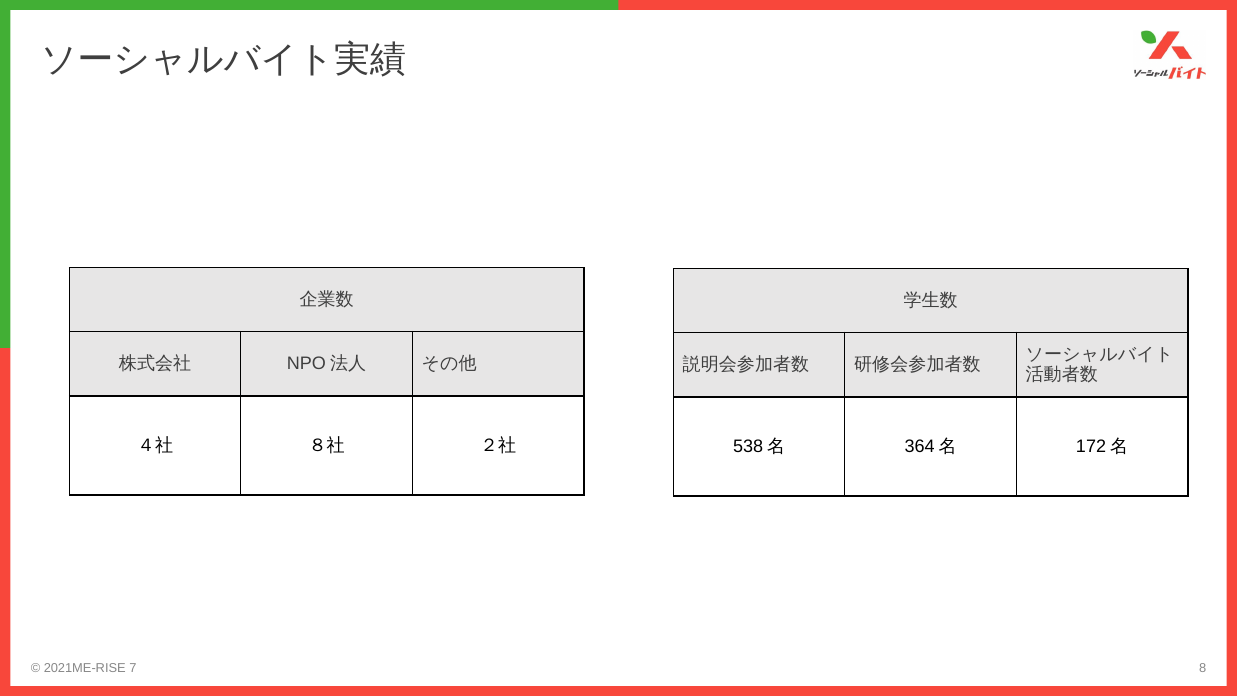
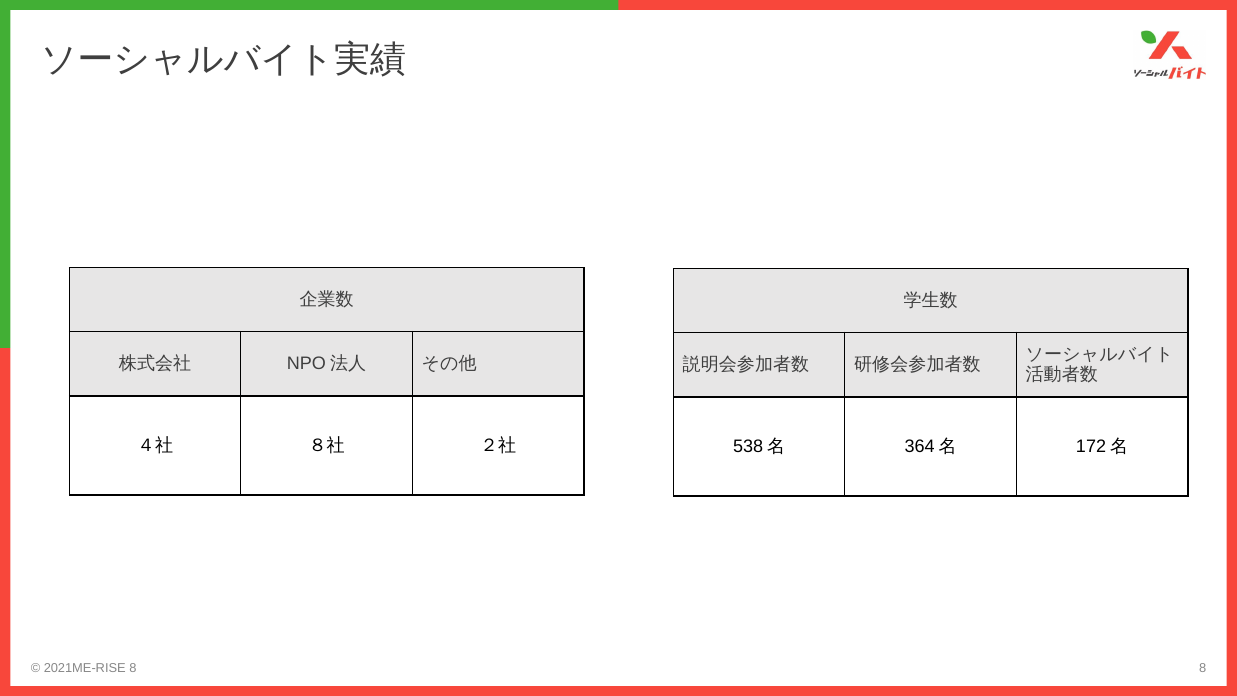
2021ME-RISE 7: 7 -> 8 (133, 668)
